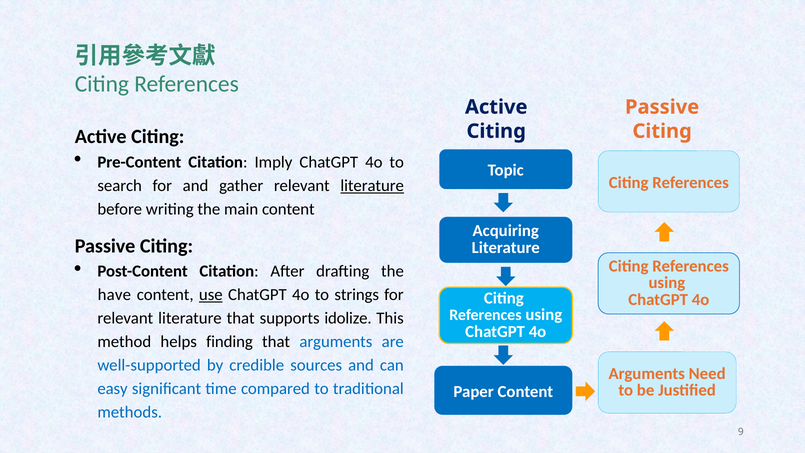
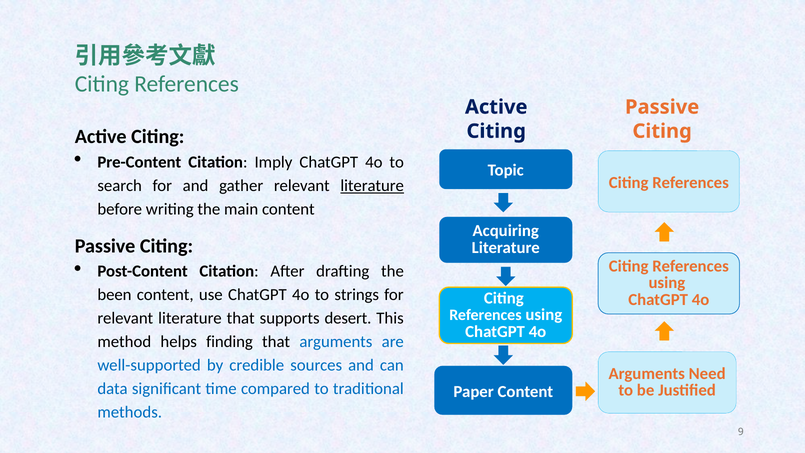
have: have -> been (114, 295)
use underline: present -> none (211, 295)
idolize: idolize -> desert (348, 318)
easy: easy -> data (113, 388)
